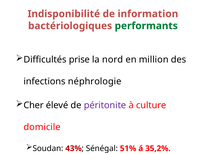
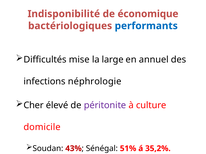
information: information -> économique (148, 14)
performants colour: green -> blue (146, 26)
prise: prise -> mise (79, 60)
nord: nord -> large (113, 60)
million: million -> annuel (154, 60)
